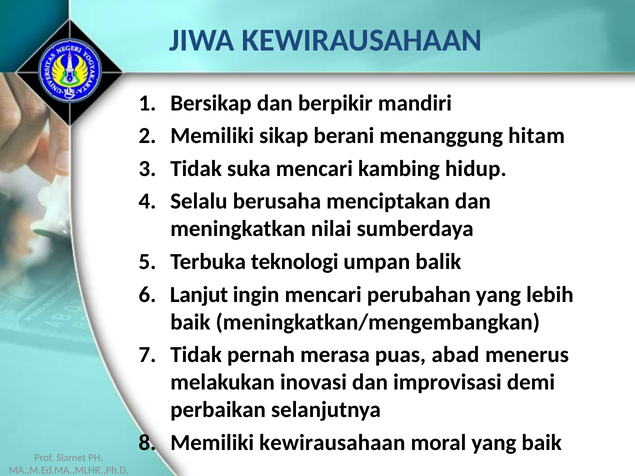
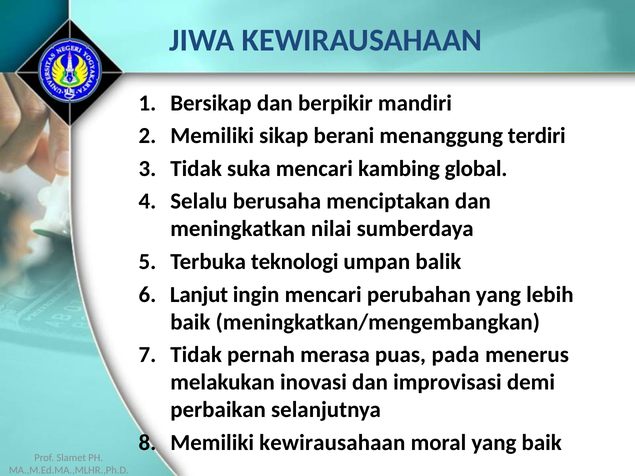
hitam: hitam -> terdiri (537, 136)
hidup: hidup -> global (476, 169)
abad: abad -> pada (455, 355)
